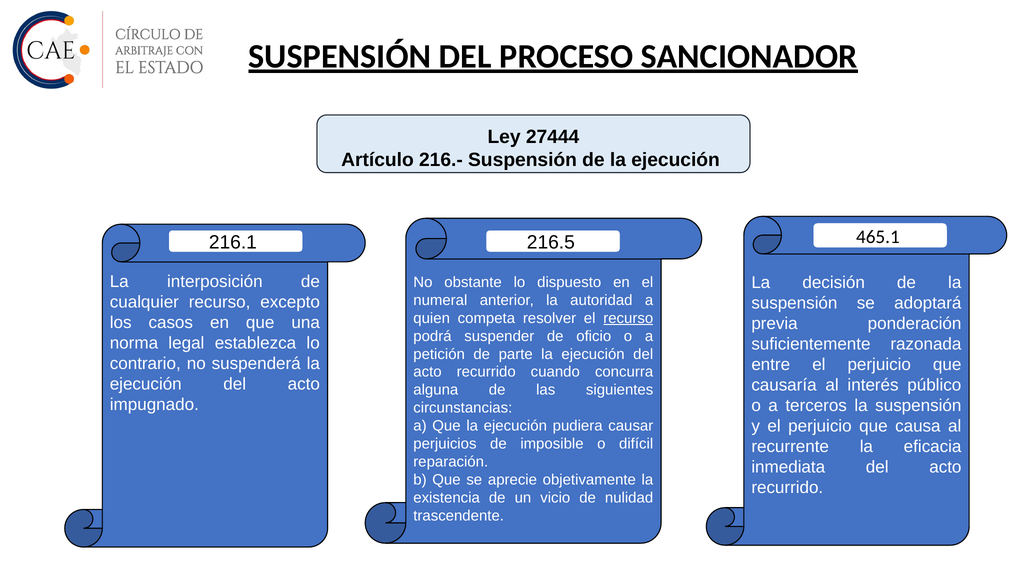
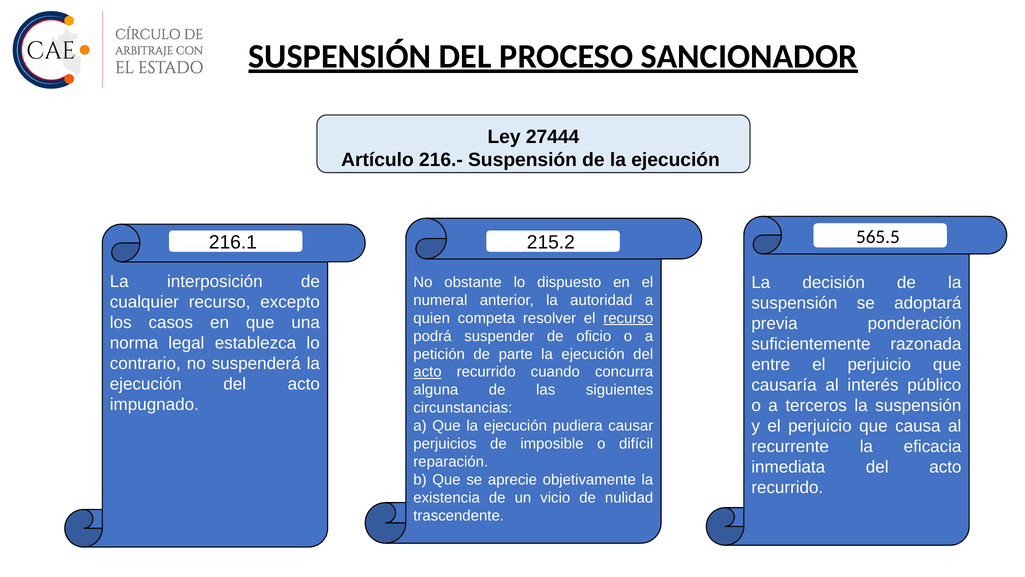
465.1: 465.1 -> 565.5 (878, 236)
216.5: 216.5 -> 215.2 (551, 242)
acto underline: none -> present (427, 372)
